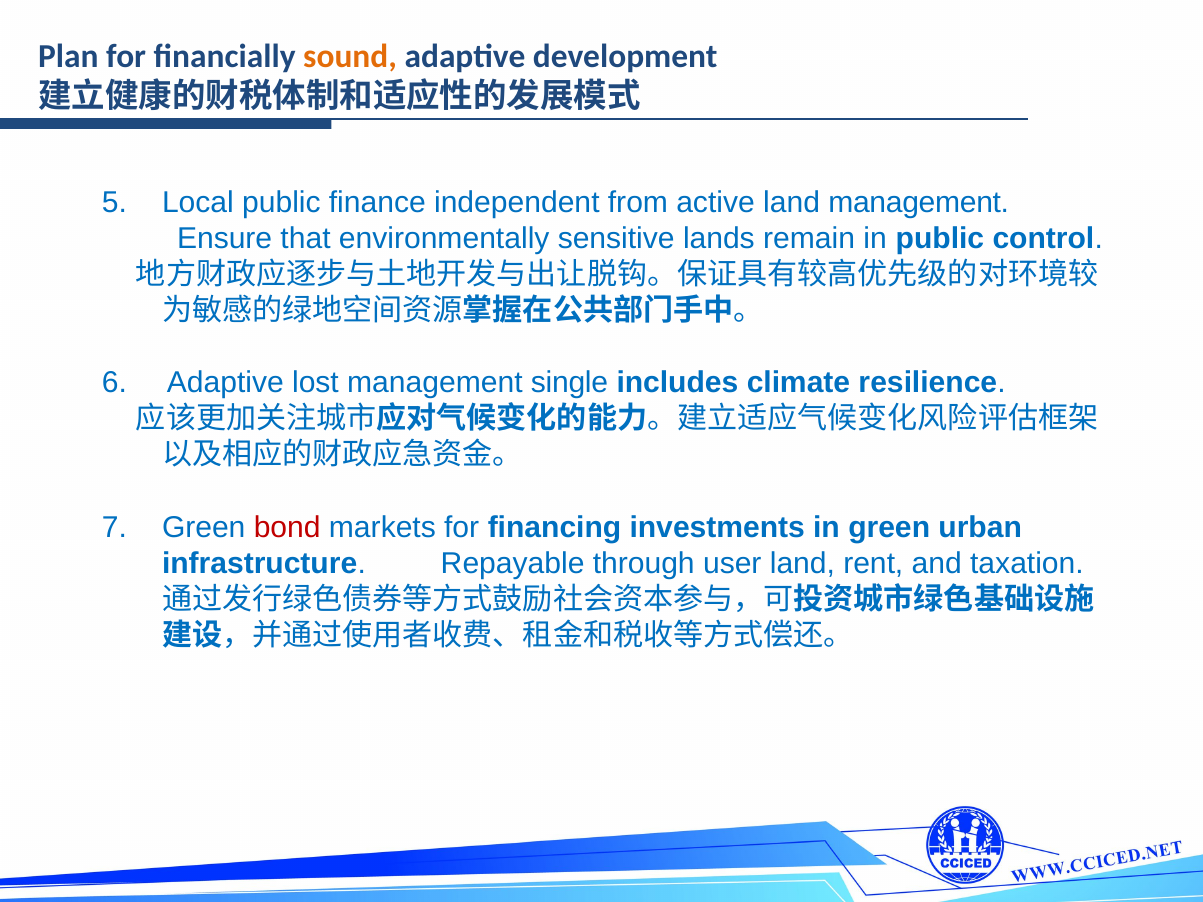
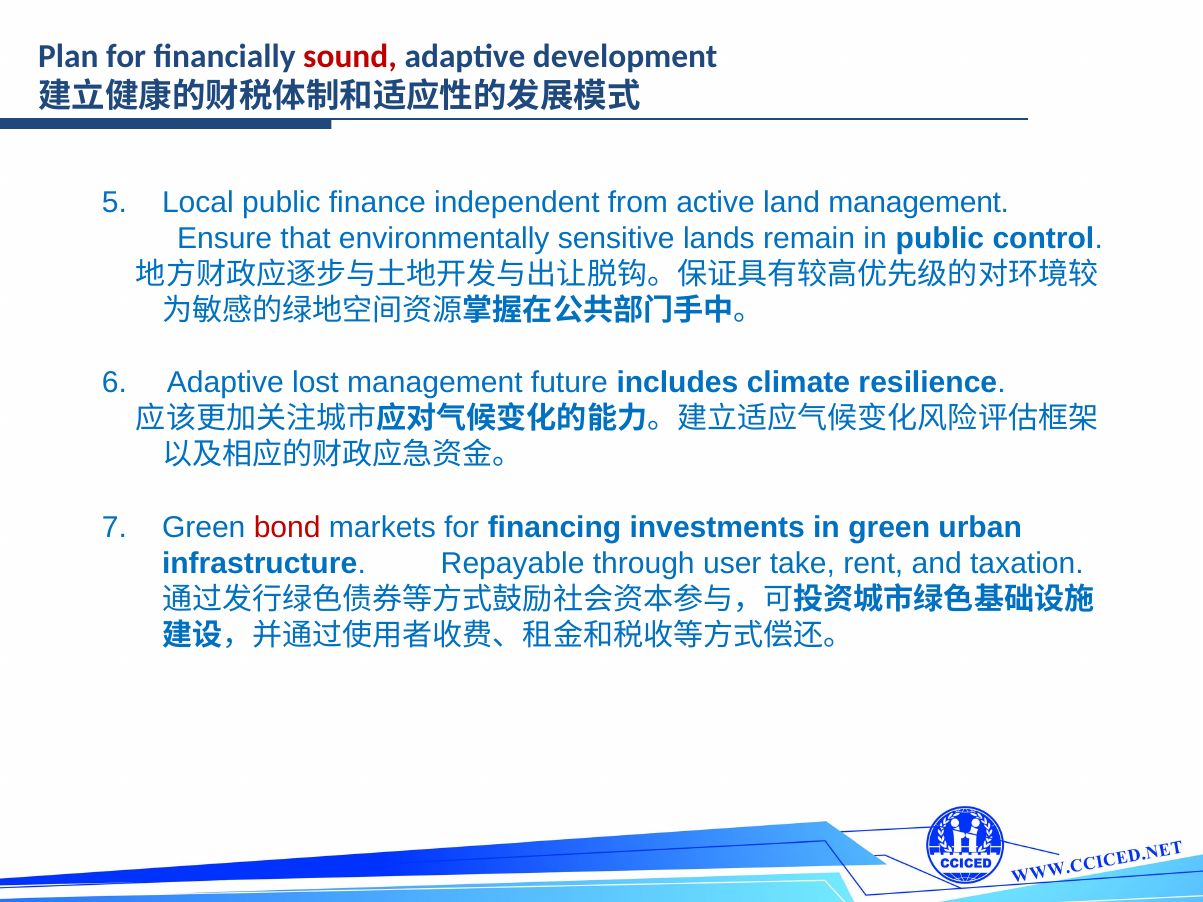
sound colour: orange -> red (350, 57)
single: single -> future (569, 383)
user land: land -> take (802, 563)
